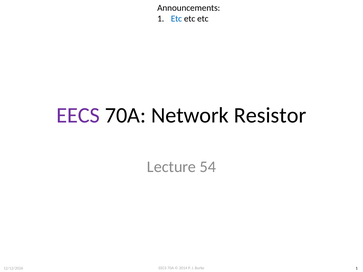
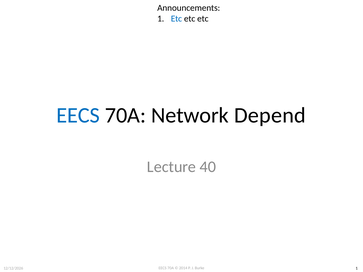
EECS colour: purple -> blue (78, 115)
Resistor: Resistor -> Depend (270, 115)
54: 54 -> 40 (208, 167)
